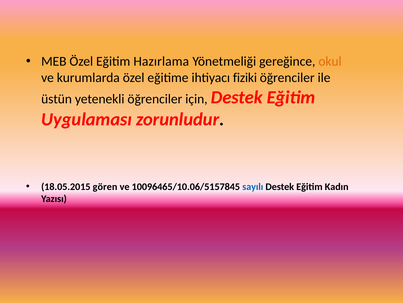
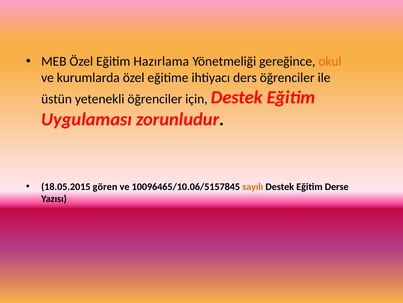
fiziki: fiziki -> ders (245, 78)
sayılı colour: blue -> orange (253, 186)
Kadın: Kadın -> Derse (337, 186)
